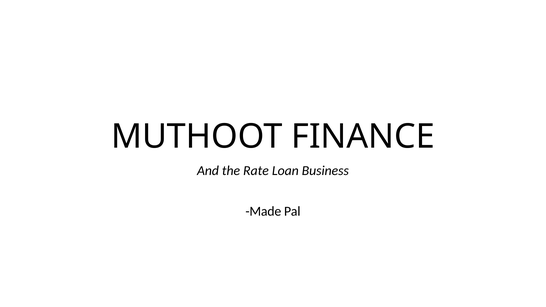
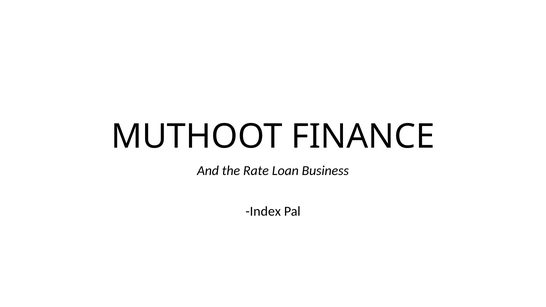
Made: Made -> Index (263, 212)
